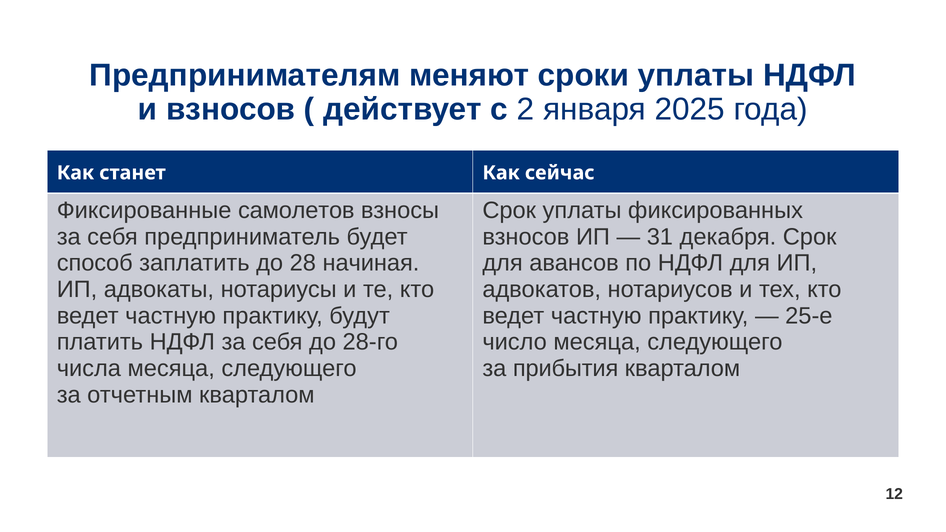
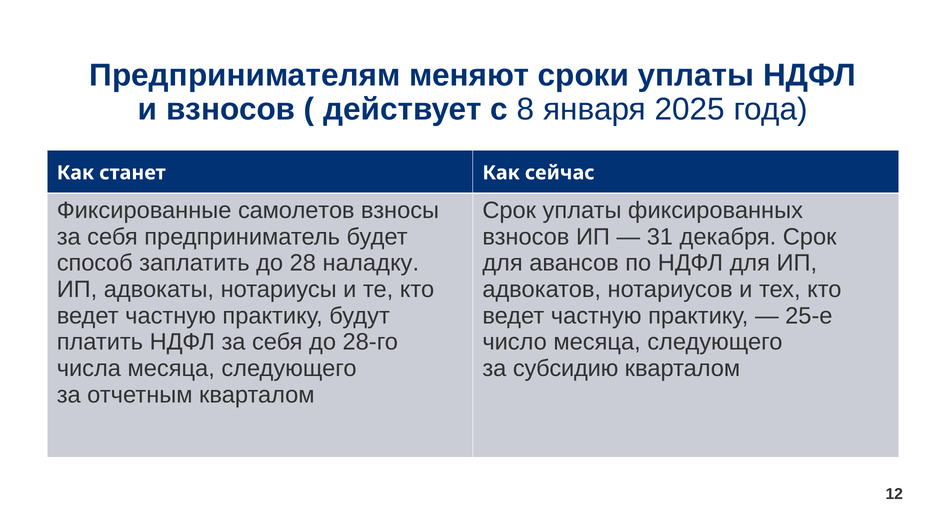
2: 2 -> 8 (526, 109)
начиная: начиная -> наладку (371, 263)
прибытия: прибытия -> субсидию (566, 369)
